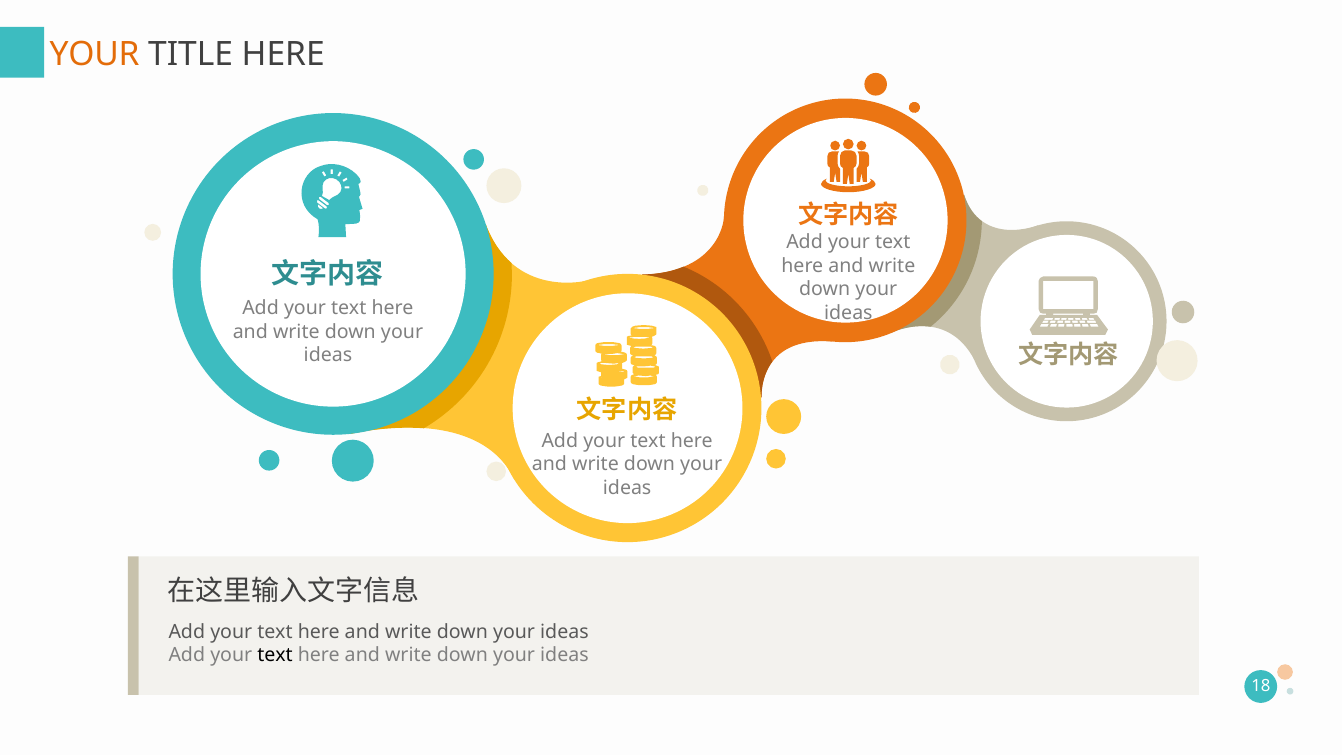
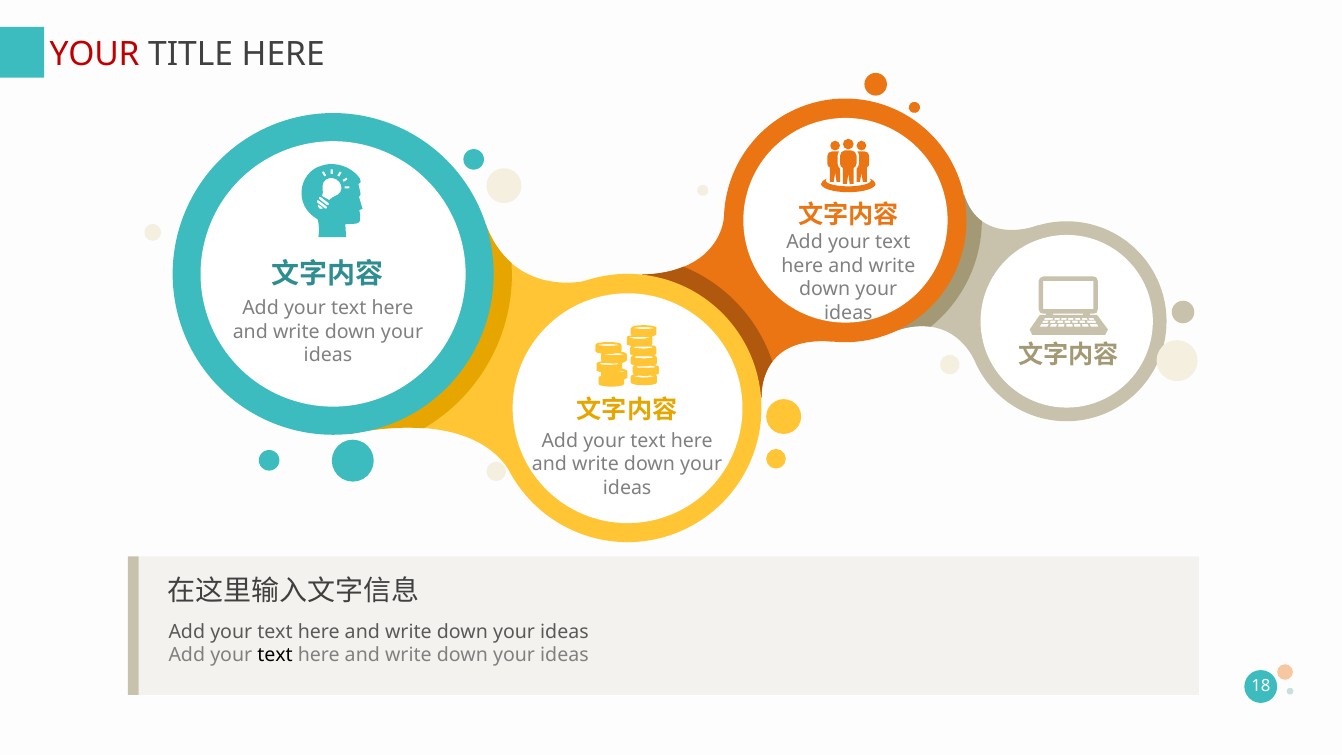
YOUR colour: orange -> red (95, 54)
